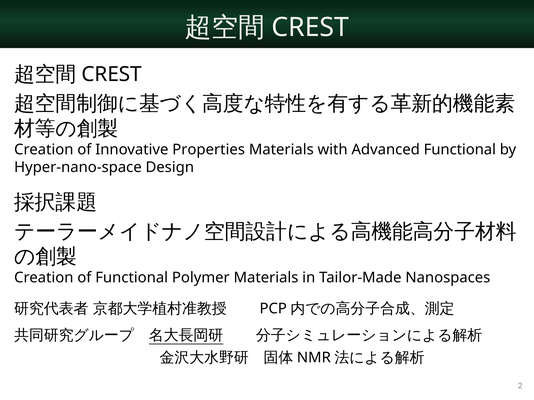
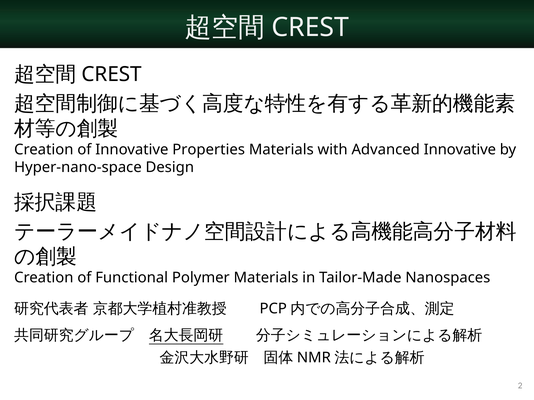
Advanced Functional: Functional -> Innovative (460, 150)
